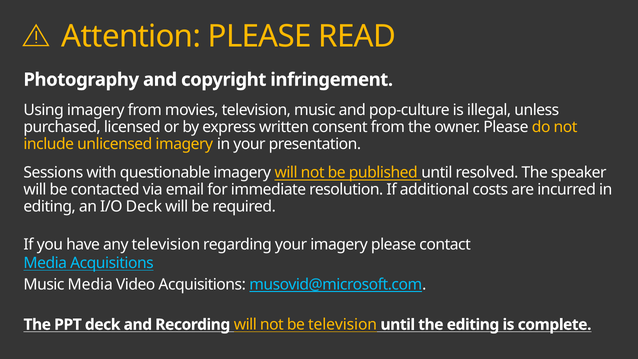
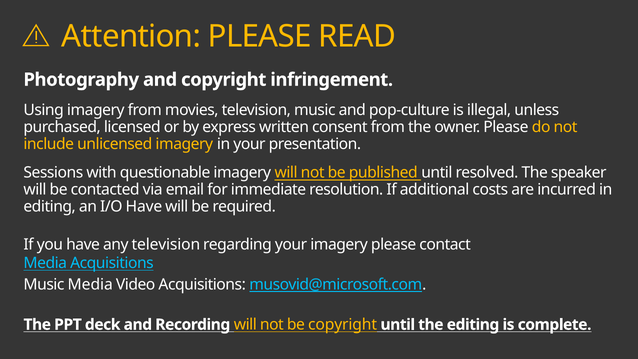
I/O Deck: Deck -> Have (144, 206)
be television: television -> copyright (343, 324)
